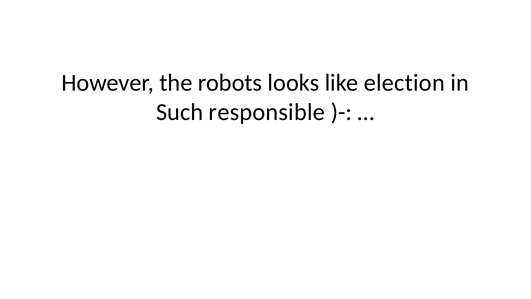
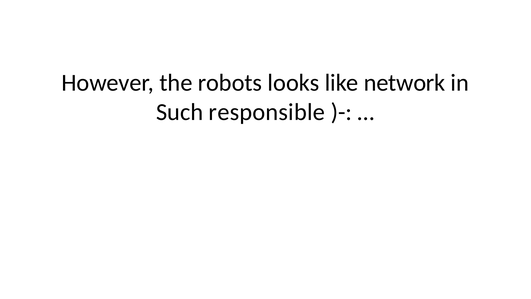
election: election -> network (405, 83)
